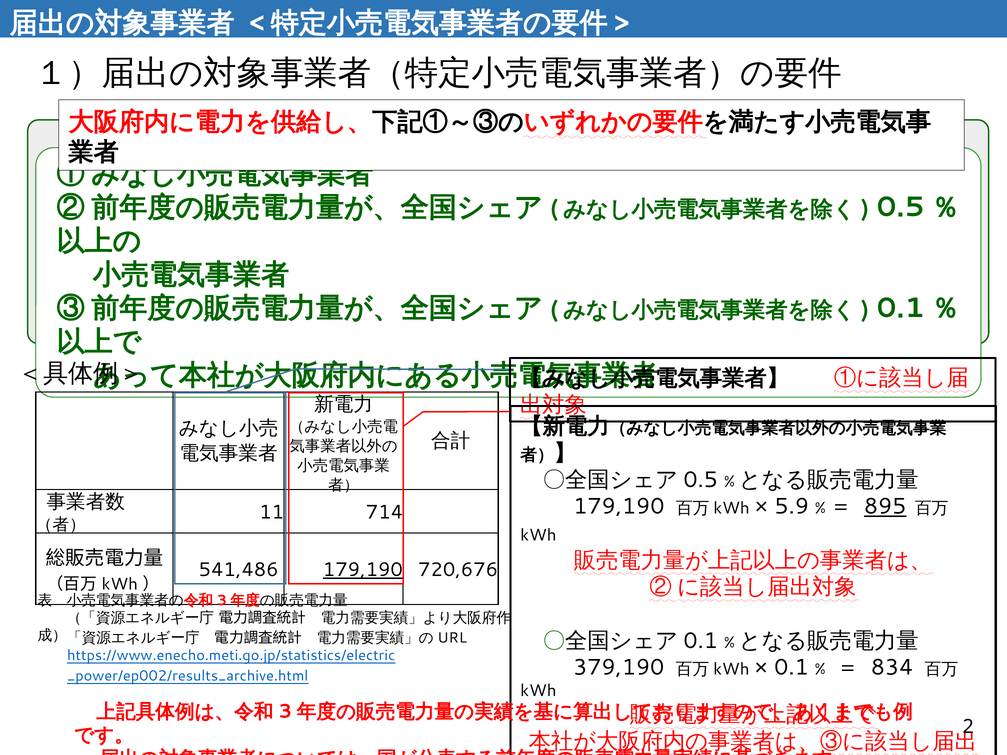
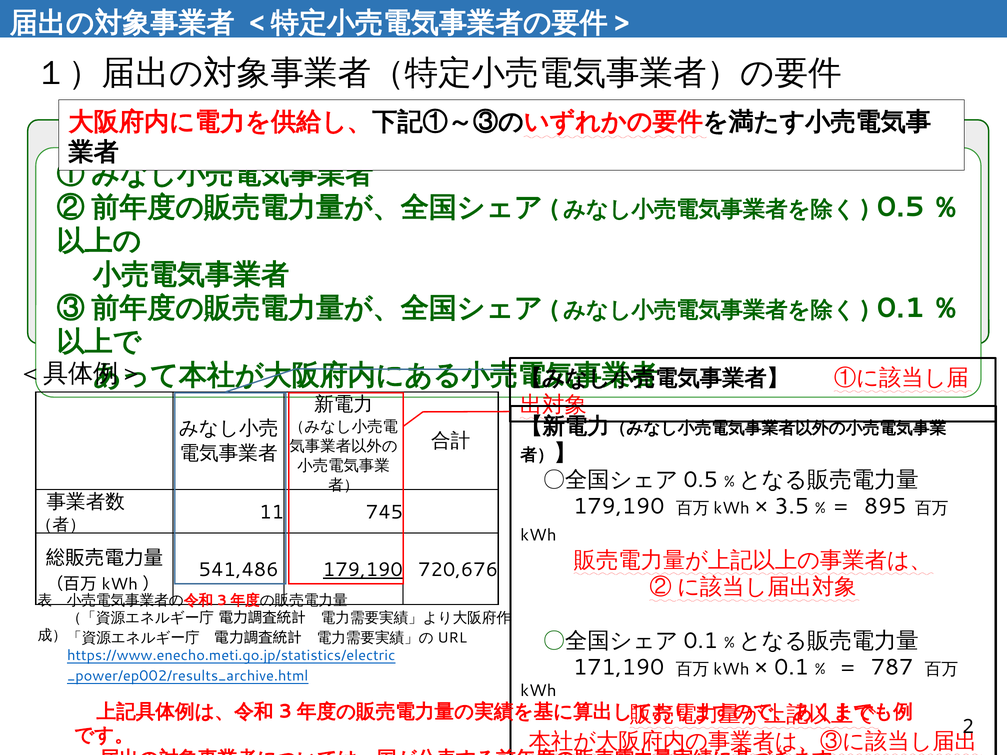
5.9: 5.9 -> 3.5 (792, 507)
895 underline: present -> none (885, 507)
714: 714 -> 745 (384, 512)
379,190: 379,190 -> 171,190 (619, 668)
834: 834 -> 787 (892, 668)
